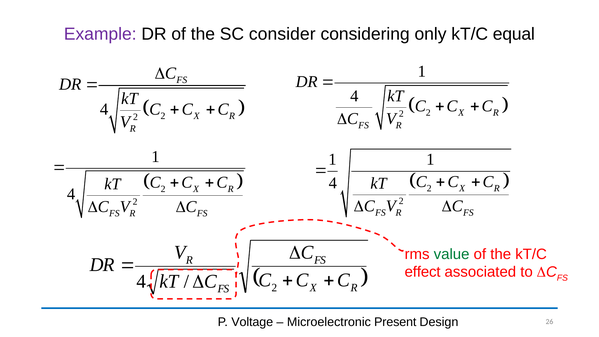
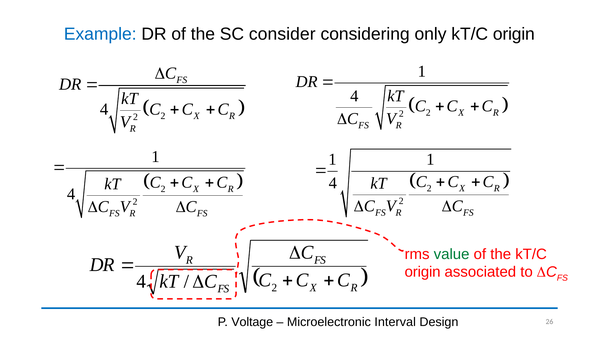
Example colour: purple -> blue (100, 34)
only kT/C equal: equal -> origin (514, 34)
effect: effect -> origin (423, 272)
Present: Present -> Interval (395, 322)
